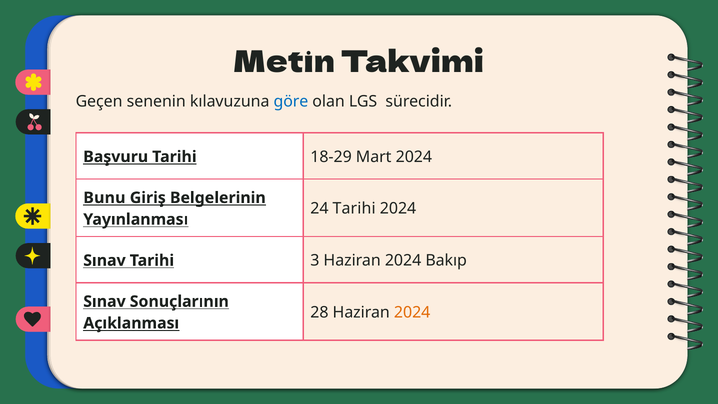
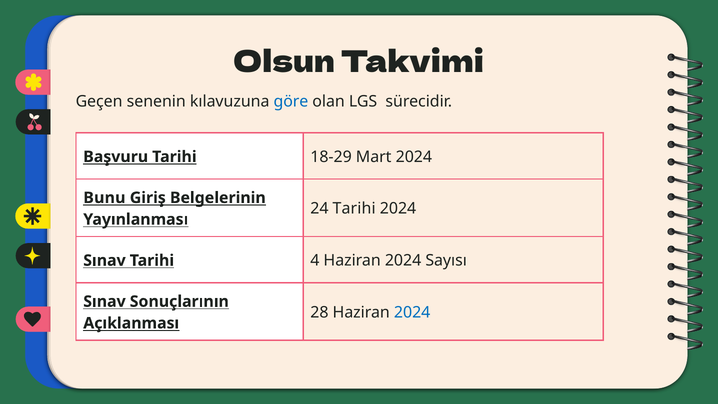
Metin: Metin -> Olsun (284, 62)
3: 3 -> 4 (315, 260)
Bakıp: Bakıp -> Sayısı (446, 260)
2024 colour: orange -> blue (412, 312)
